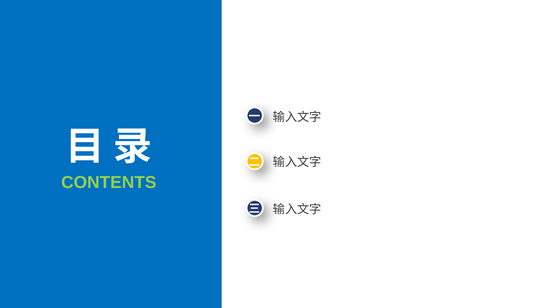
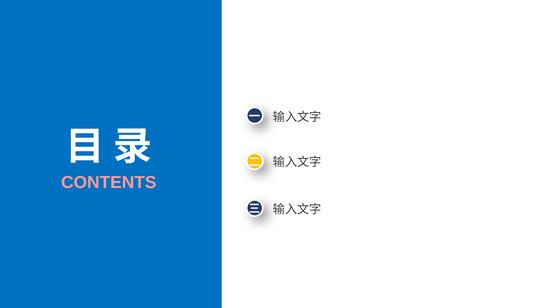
CONTENTS colour: light green -> pink (109, 183)
